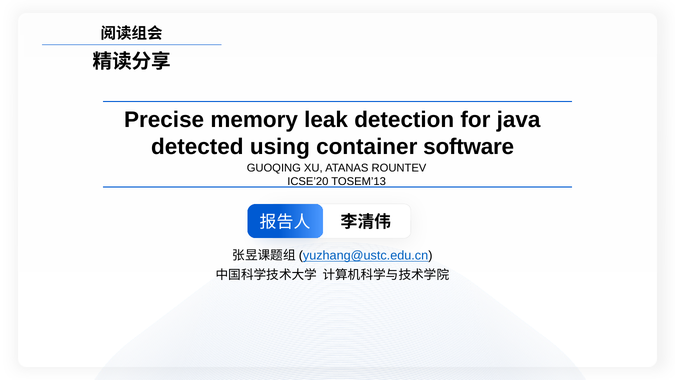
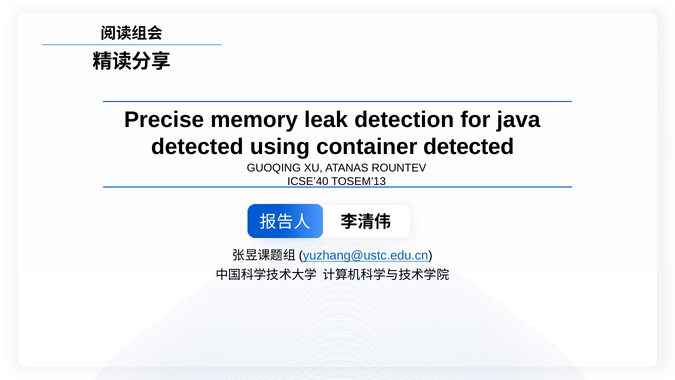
container software: software -> detected (469, 146)
ICSE’20: ICSE’20 -> ICSE’40 (308, 181)
